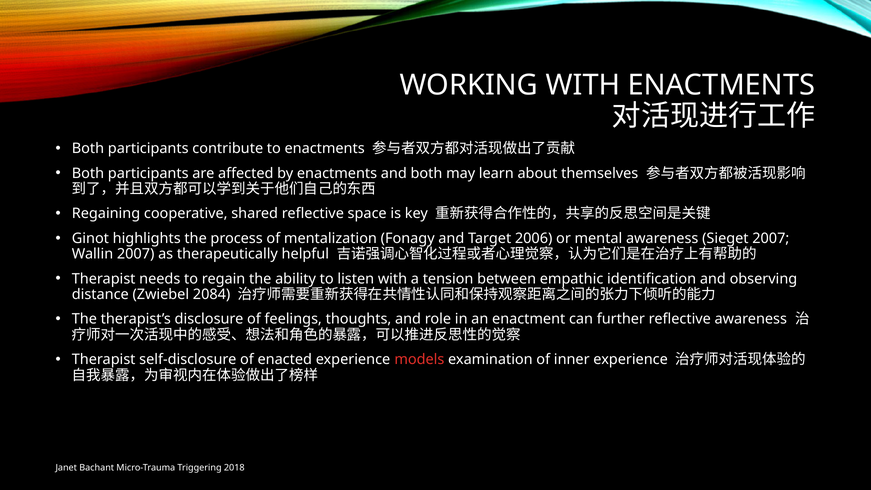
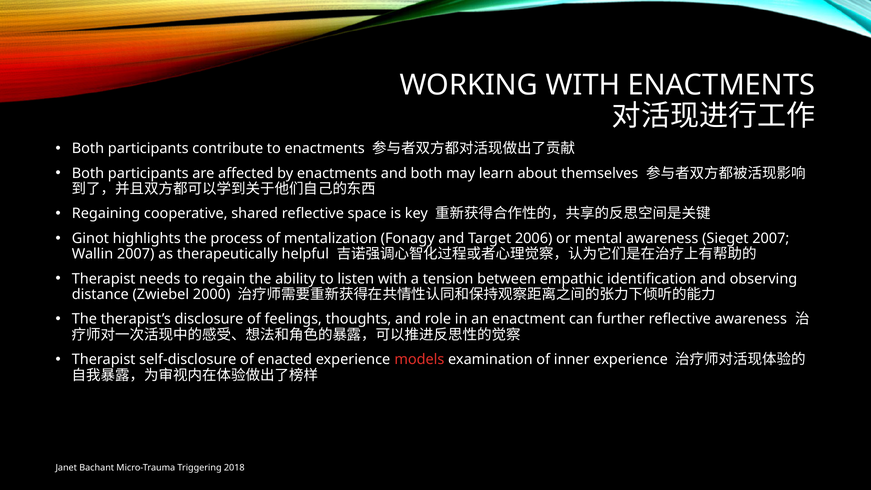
2084: 2084 -> 2000 (212, 294)
